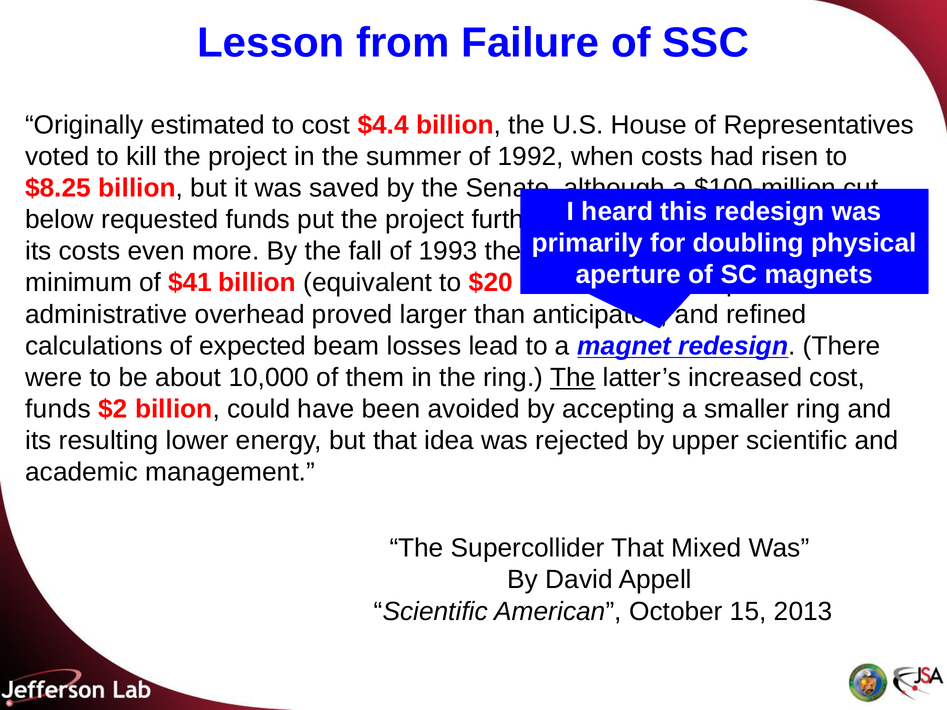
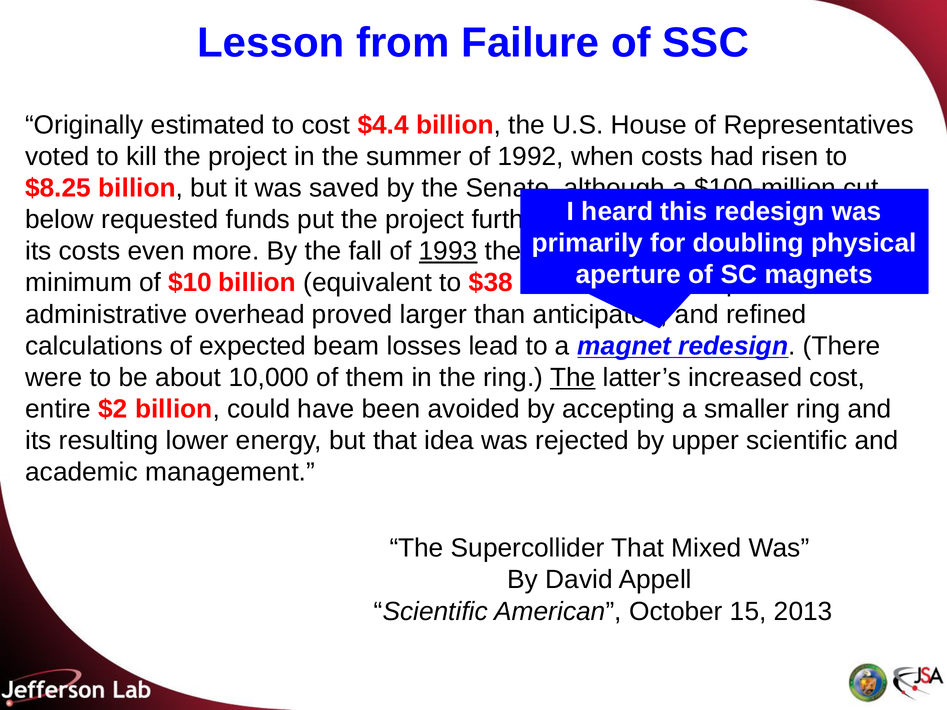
1993 underline: none -> present (448, 251)
$41: $41 -> $10 (190, 283)
$20: $20 -> $38 (491, 283)
funds: funds -> entire (58, 409)
